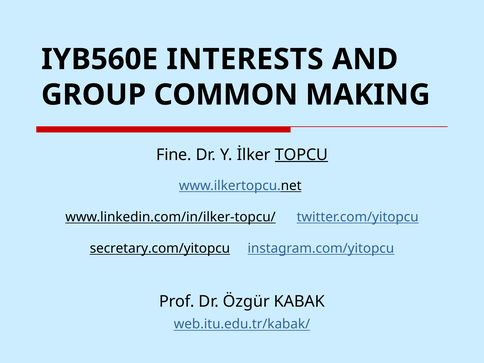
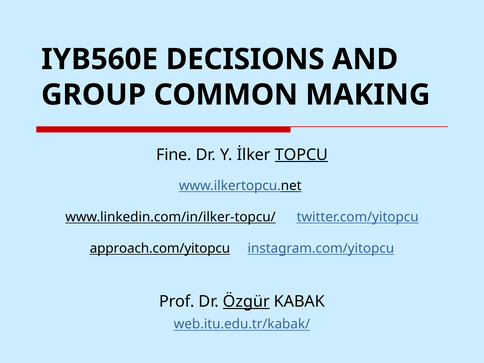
INTERESTS: INTERESTS -> DECISIONS (245, 59)
secretary.com/yitopcu: secretary.com/yitopcu -> approach.com/yitopcu (160, 248)
Özgür underline: none -> present (246, 302)
